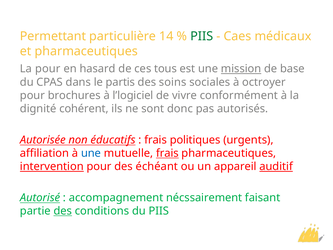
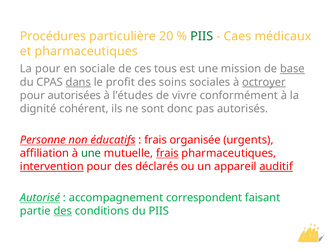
Permettant: Permettant -> Procédures (53, 36)
14: 14 -> 20 (166, 36)
hasard: hasard -> sociale (98, 69)
mission underline: present -> none (241, 69)
base underline: none -> present (292, 69)
dans underline: none -> present (78, 82)
partis: partis -> profit (120, 82)
octroyer underline: none -> present (264, 82)
brochures: brochures -> autorisées (74, 95)
l’logiciel: l’logiciel -> l’études (133, 95)
Autorisée: Autorisée -> Personne (43, 140)
politiques: politiques -> organisée (195, 140)
une colour: blue -> green (91, 153)
échéant: échéant -> déclarés (157, 166)
nécssairement: nécssairement -> correspondent (204, 197)
